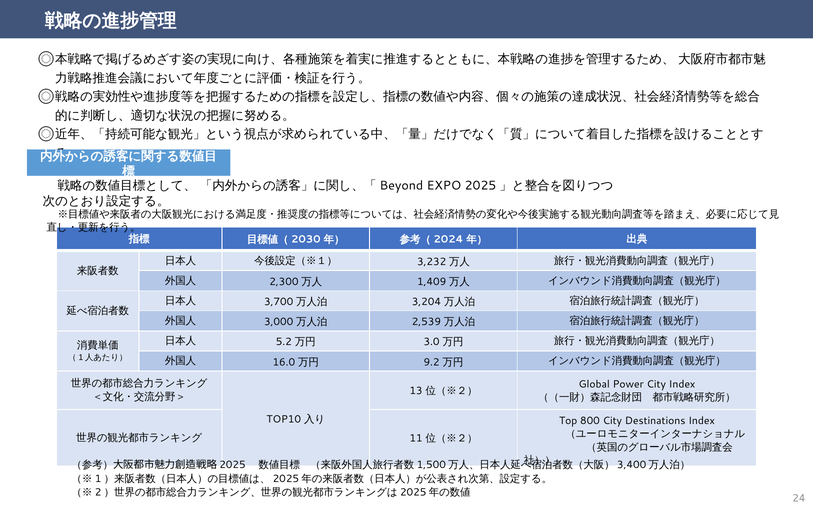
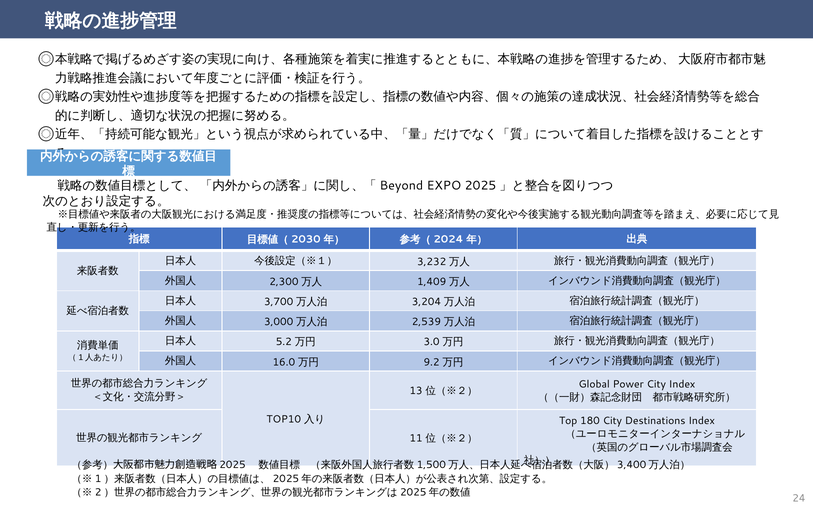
800: 800 -> 180 (590, 421)
